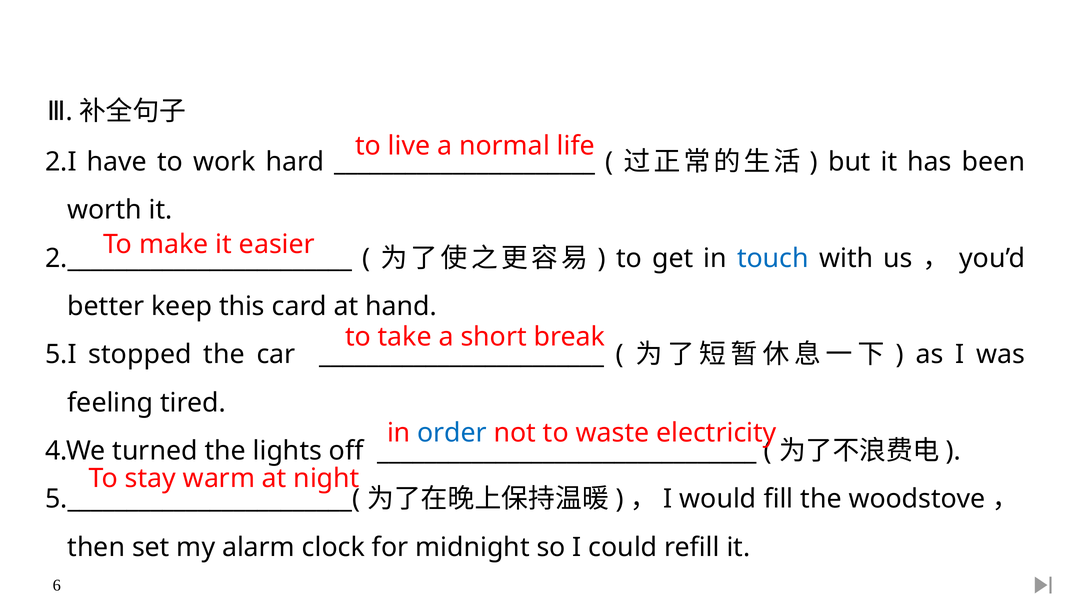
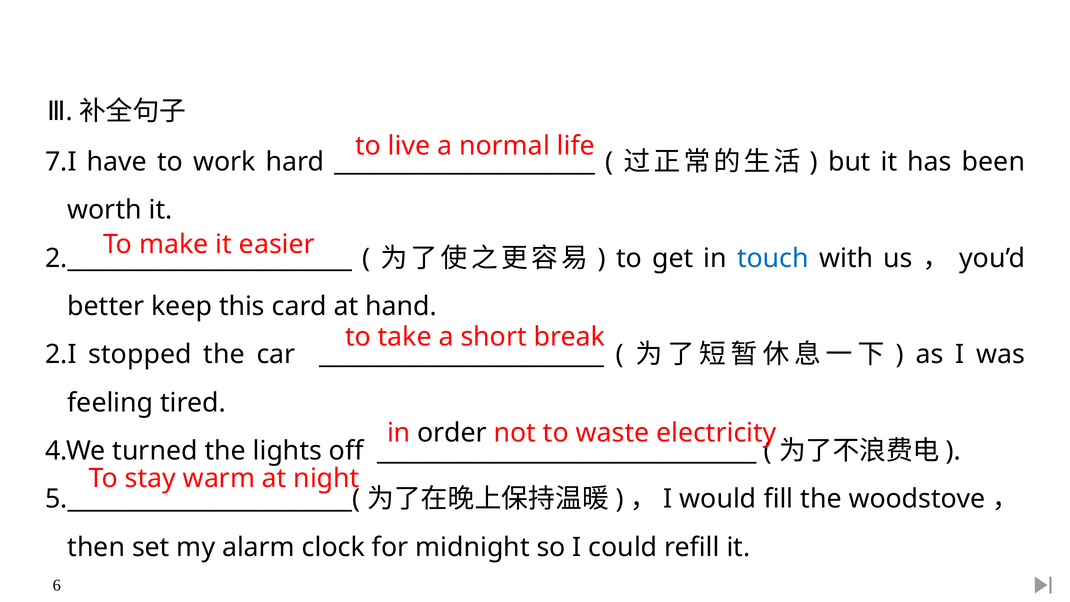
2.I: 2.I -> 7.I (61, 162)
5.I: 5.I -> 2.I (61, 355)
order colour: blue -> black (452, 433)
